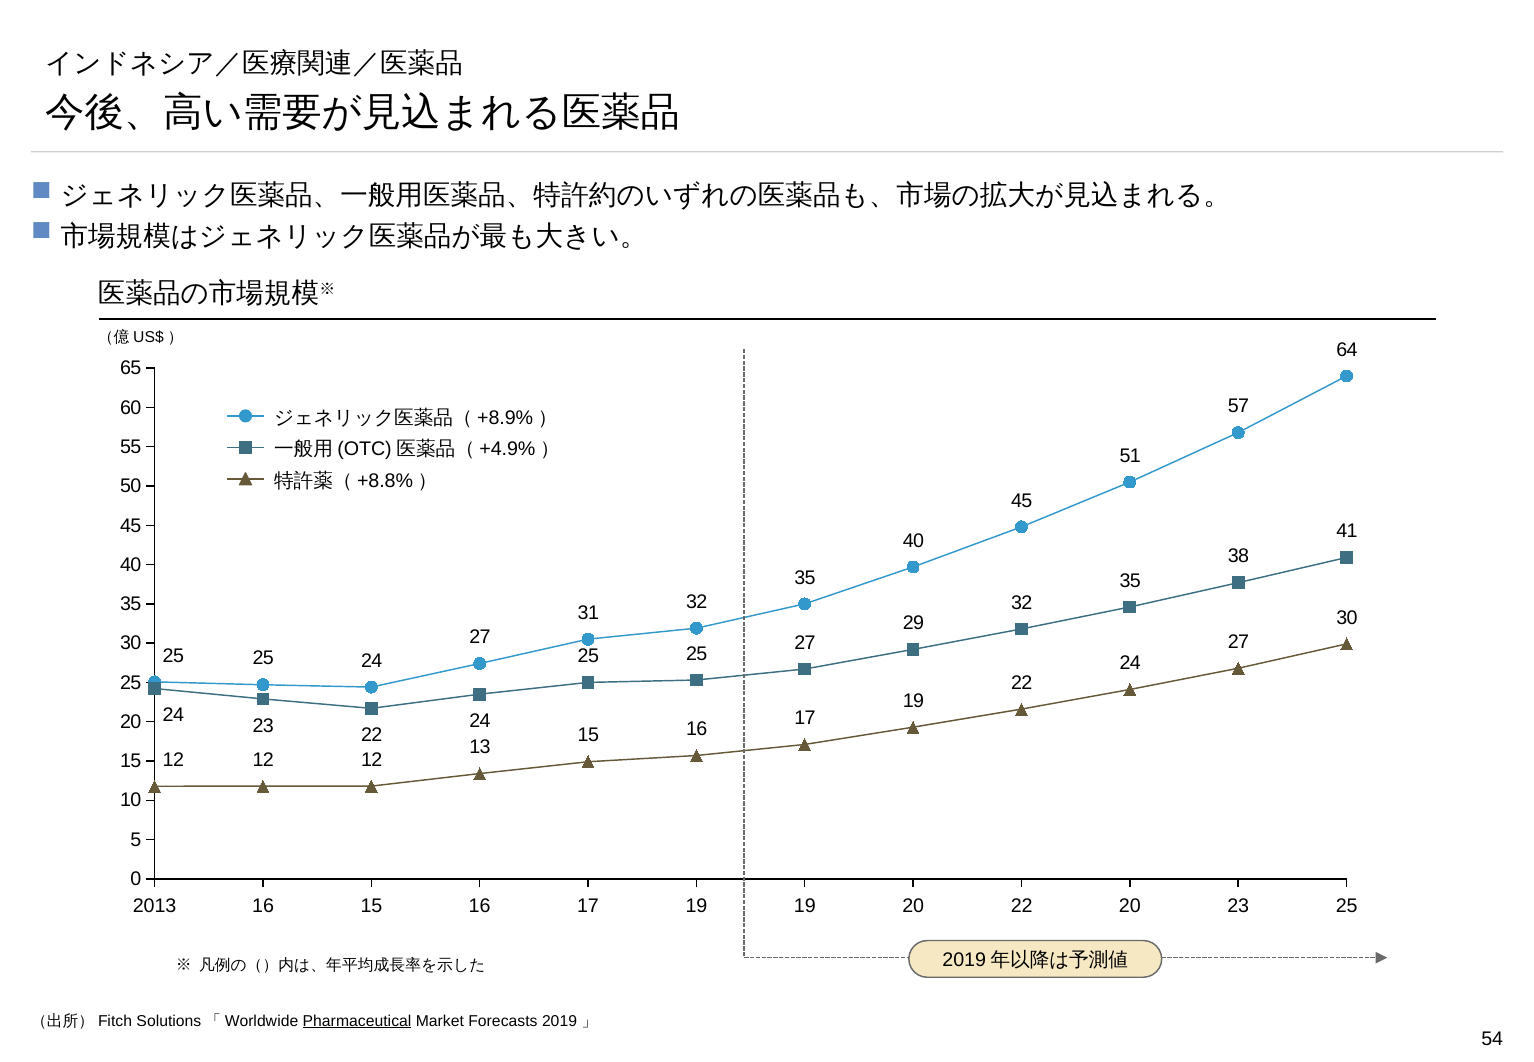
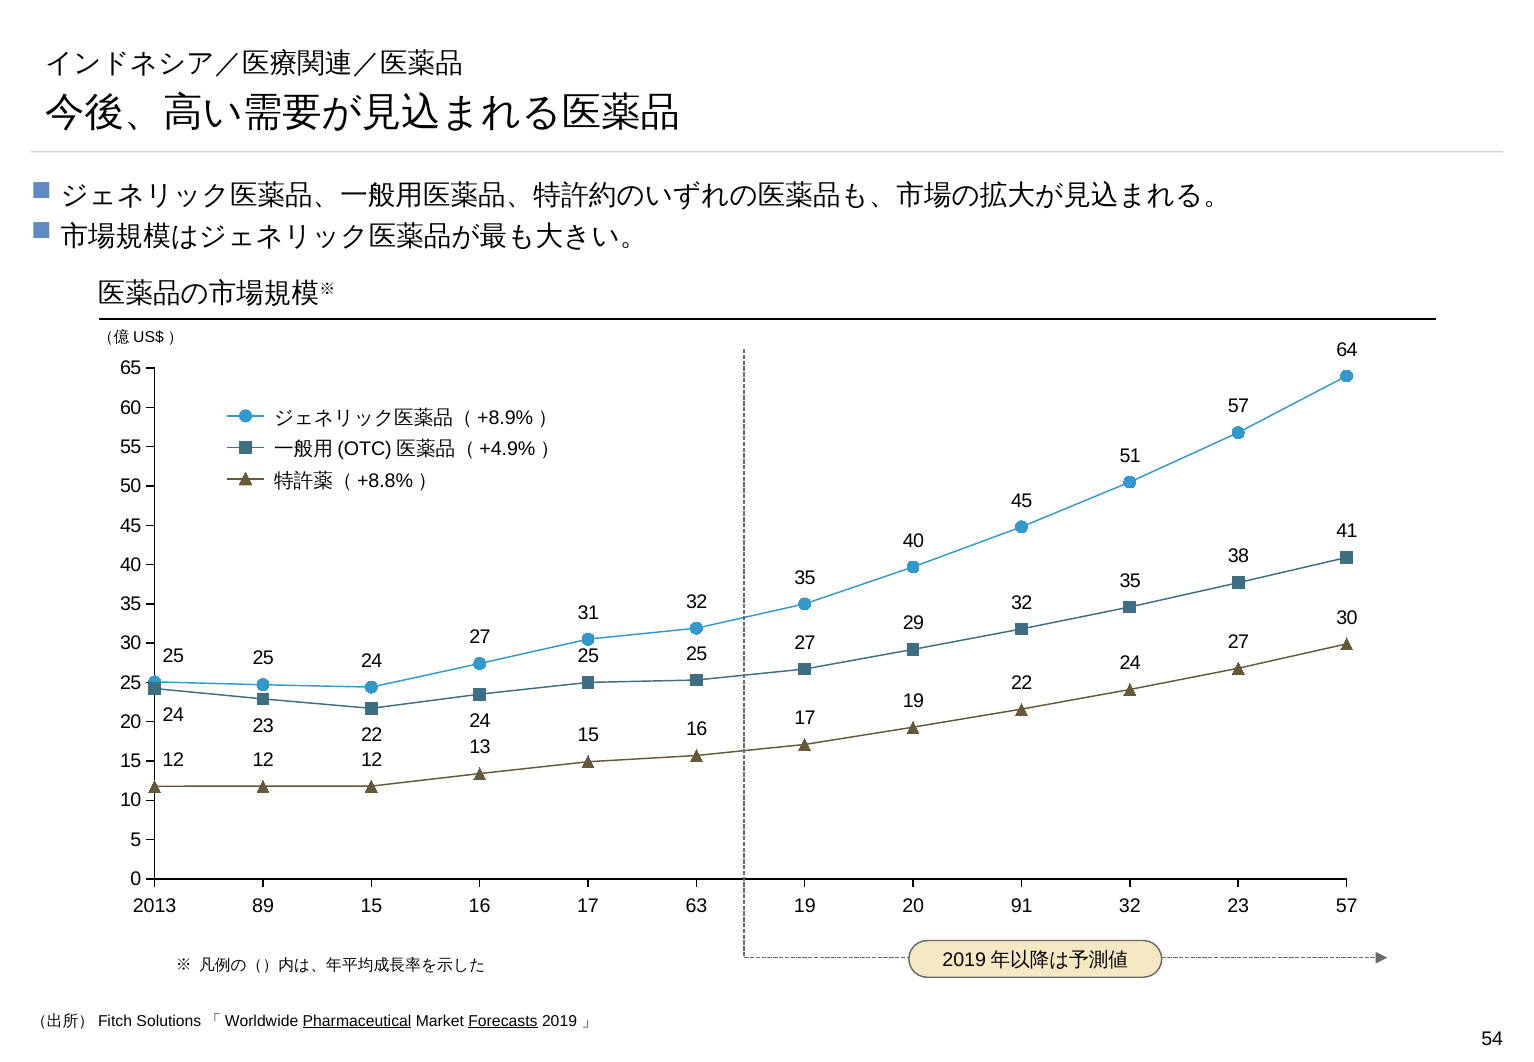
2013 16: 16 -> 89 (263, 906)
19: 19 -> 63 (696, 906)
16 19 22: 22 -> 91 (1022, 906)
20: 20 -> 32 (1130, 906)
23 25: 25 -> 57 (1347, 906)
Forecasts underline: none -> present (503, 1021)
